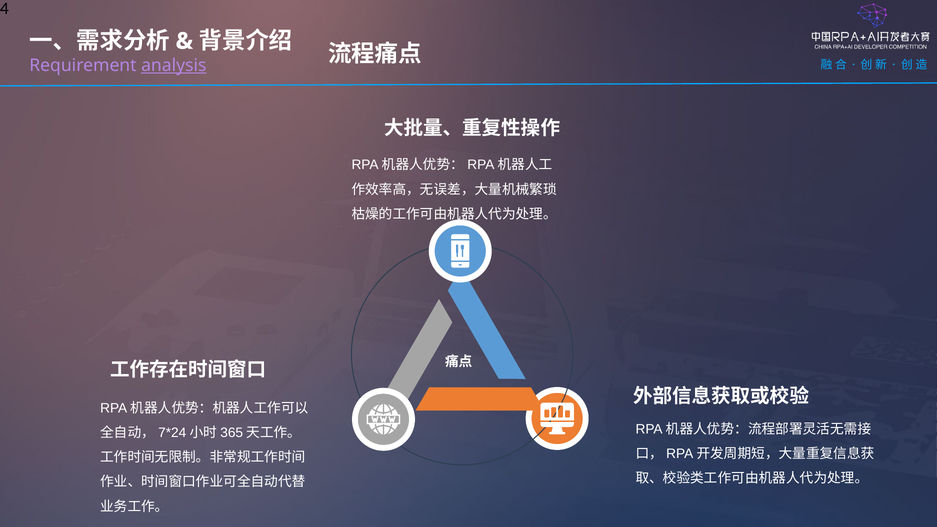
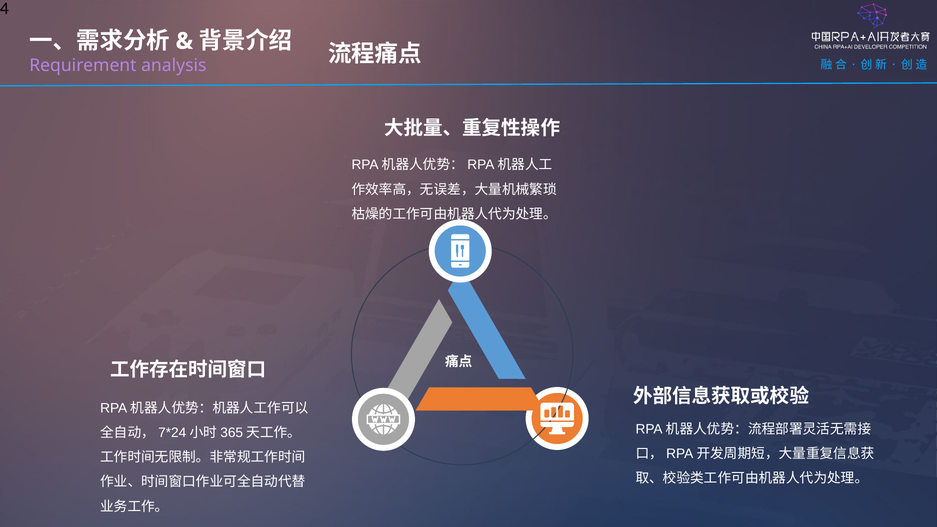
analysis underline: present -> none (174, 65)
